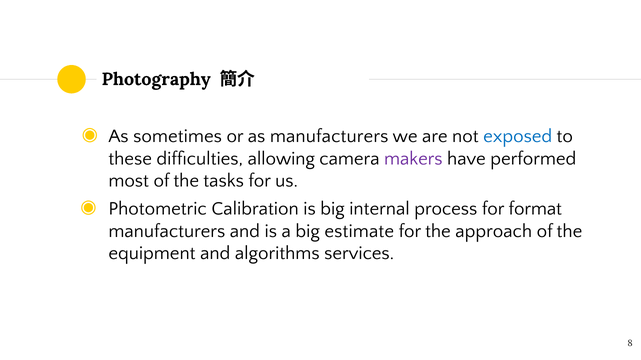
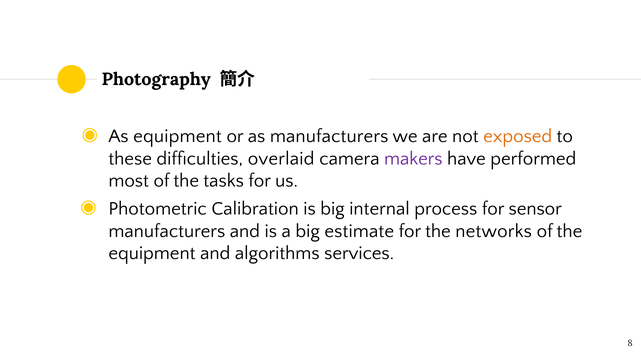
As sometimes: sometimes -> equipment (177, 136)
exposed colour: blue -> orange (518, 136)
allowing: allowing -> overlaid (281, 159)
format: format -> sensor (535, 209)
approach: approach -> networks (494, 231)
